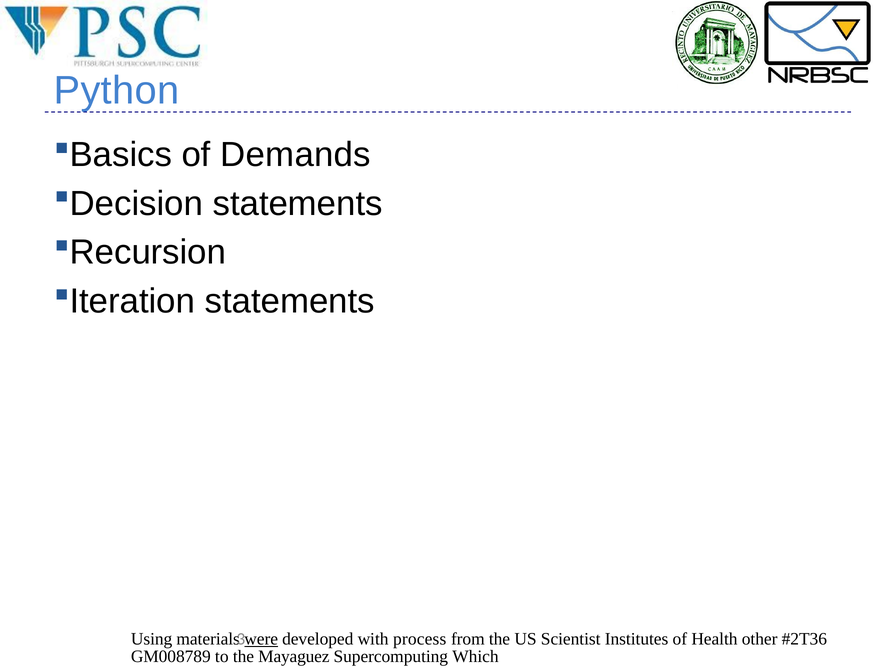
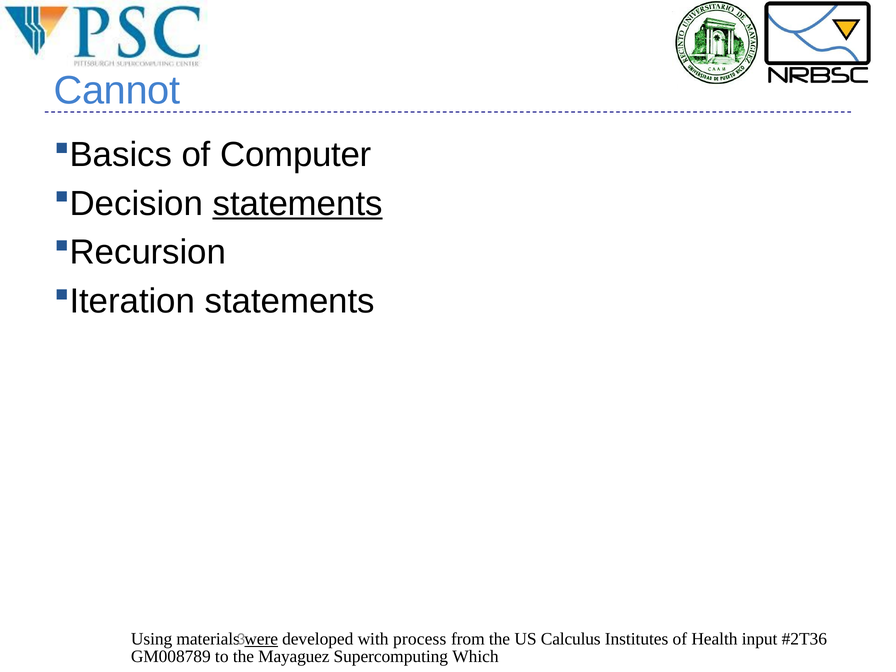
Python: Python -> Cannot (117, 91)
Demands: Demands -> Computer (296, 155)
statements underline: none -> present (298, 204)
Scientist: Scientist -> Calculus (571, 639)
other: other -> input (760, 639)
